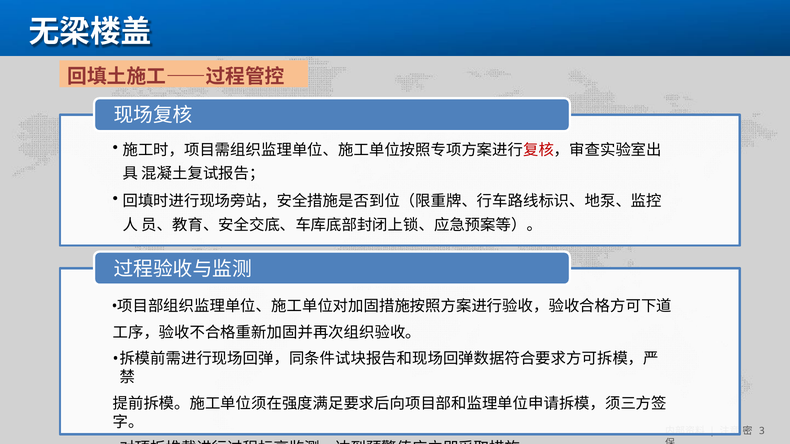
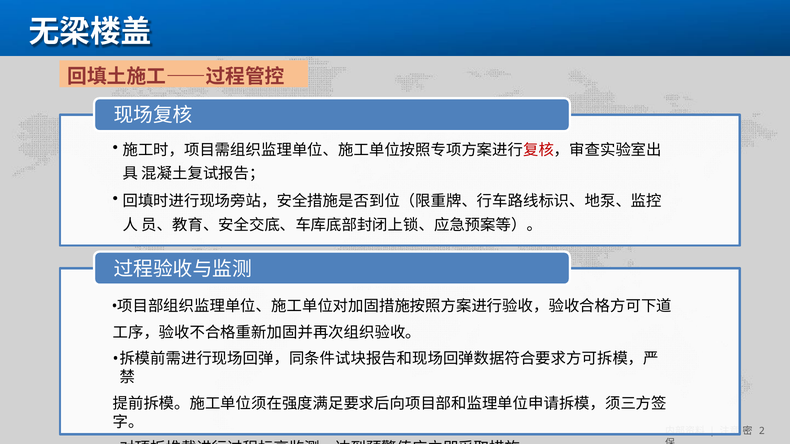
3: 3 -> 2 (762, 431)
